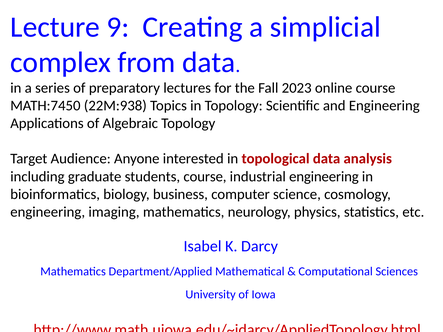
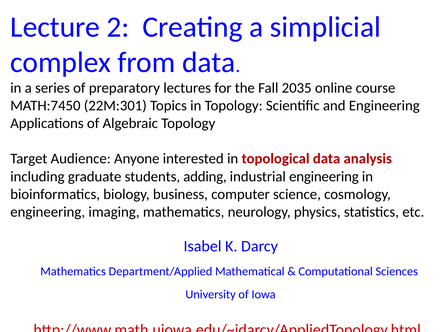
9: 9 -> 2 (118, 27)
2023: 2023 -> 2035 (297, 88)
22M:938: 22M:938 -> 22M:301 (115, 106)
students course: course -> adding (205, 177)
